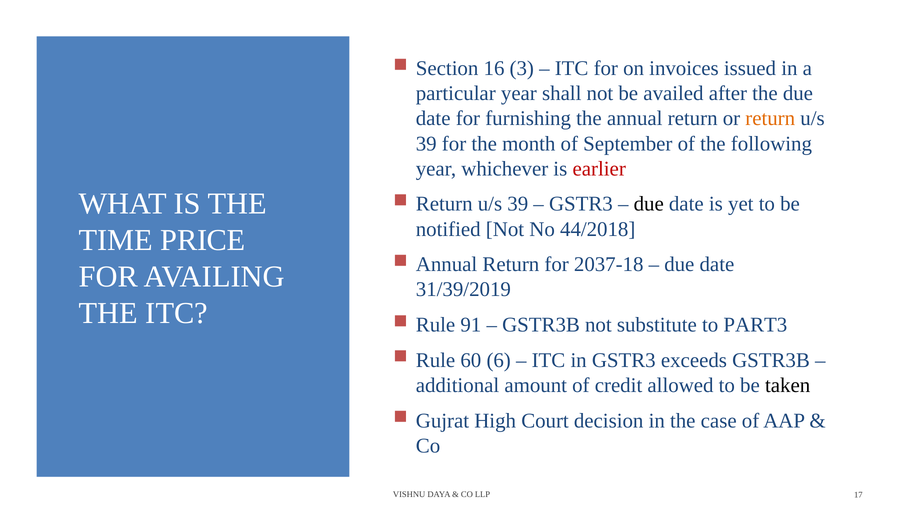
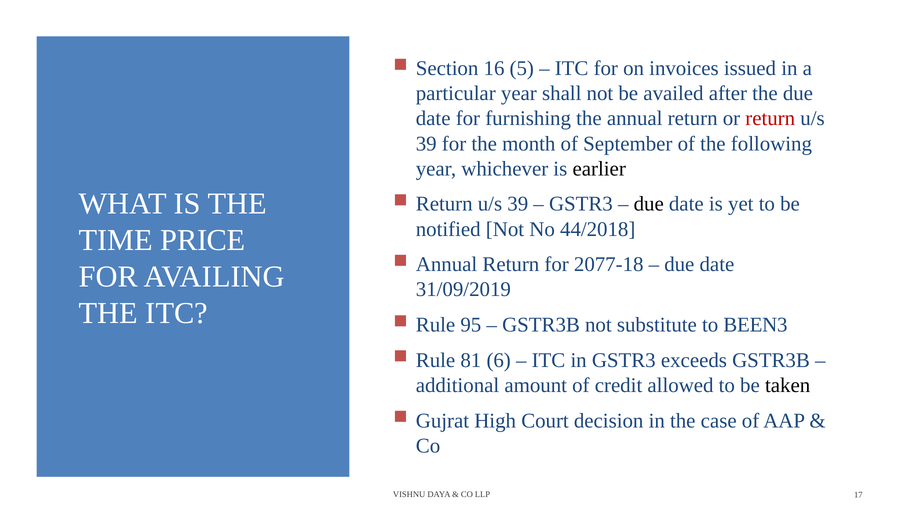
3: 3 -> 5 (522, 69)
return colour: orange -> red (770, 119)
earlier colour: red -> black (599, 169)
2037-18: 2037-18 -> 2077-18 (609, 265)
31/39/2019: 31/39/2019 -> 31/09/2019 (463, 290)
91: 91 -> 95 (471, 325)
PART3: PART3 -> BEEN3 (755, 325)
60: 60 -> 81 (471, 361)
